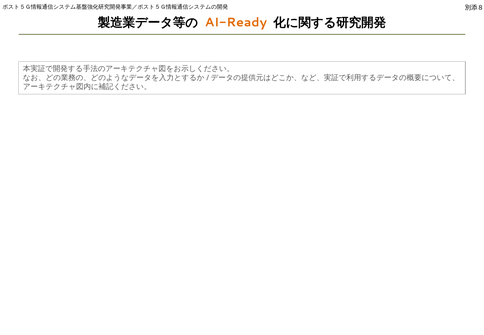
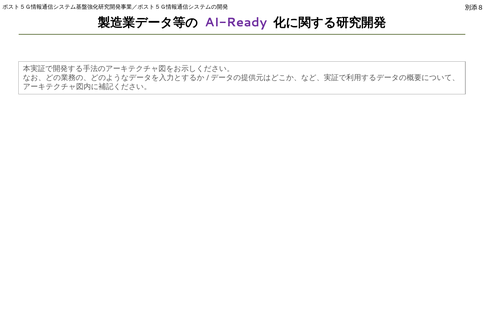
AI-Ready colour: orange -> purple (236, 22)
